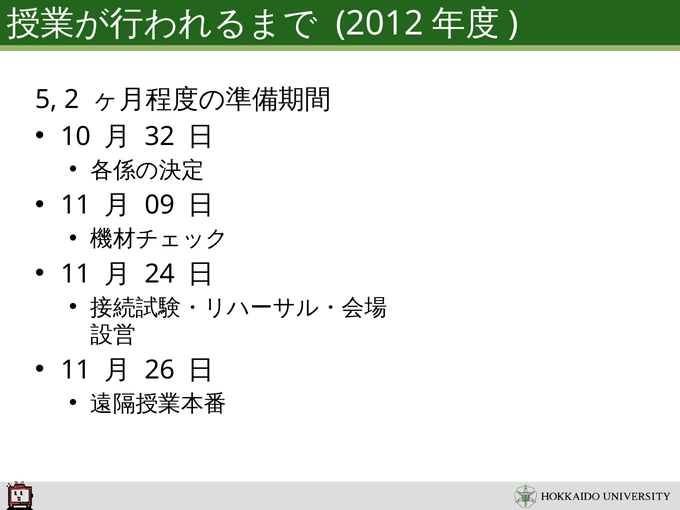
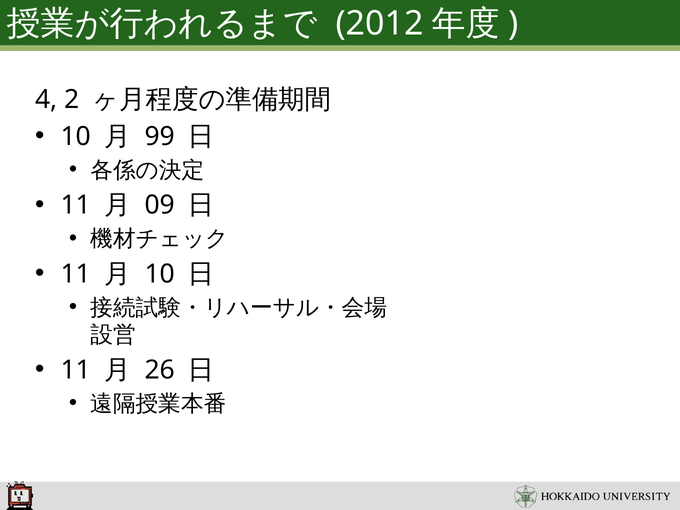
5: 5 -> 4 (46, 99)
32: 32 -> 99 (160, 136)
24: 24 -> 10 (160, 274)
